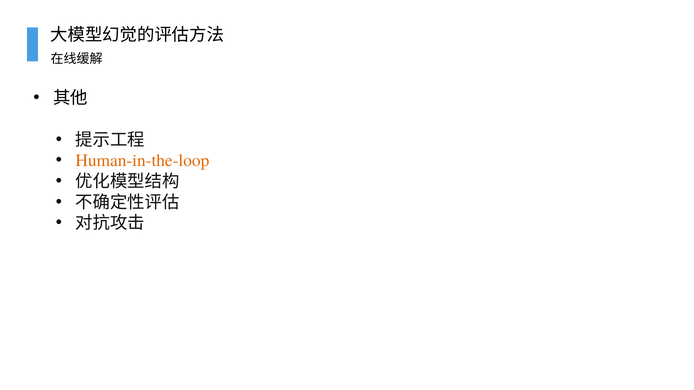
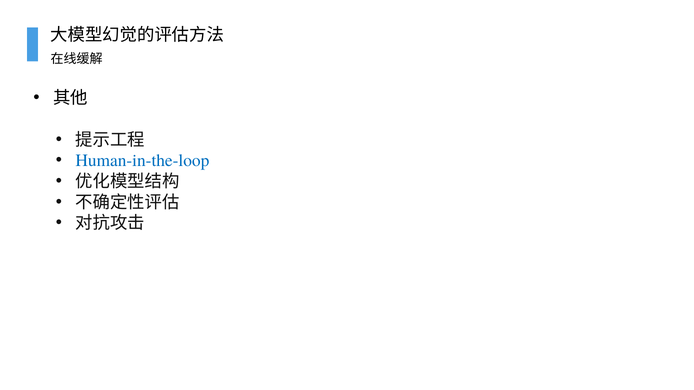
Human-in-the-loop colour: orange -> blue (142, 161)
